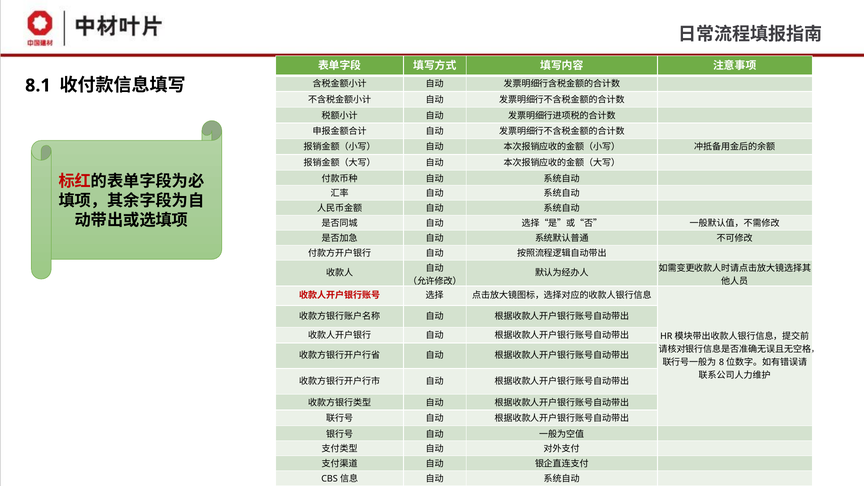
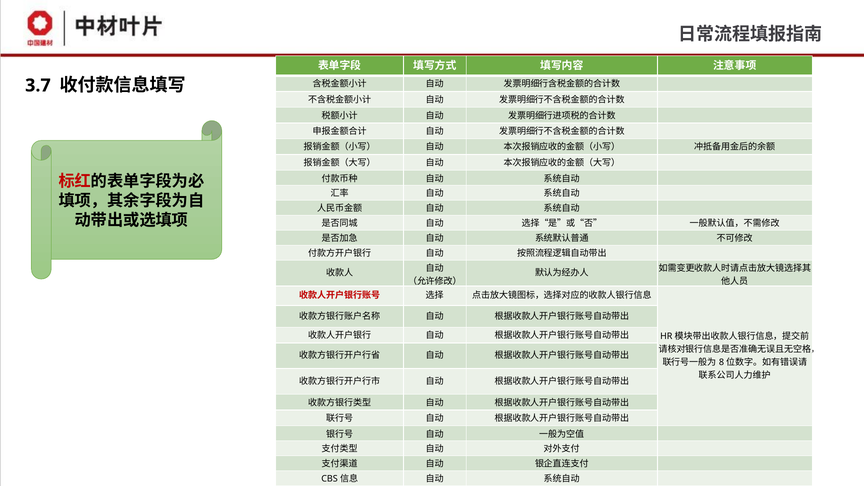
8.1: 8.1 -> 3.7 (38, 85)
